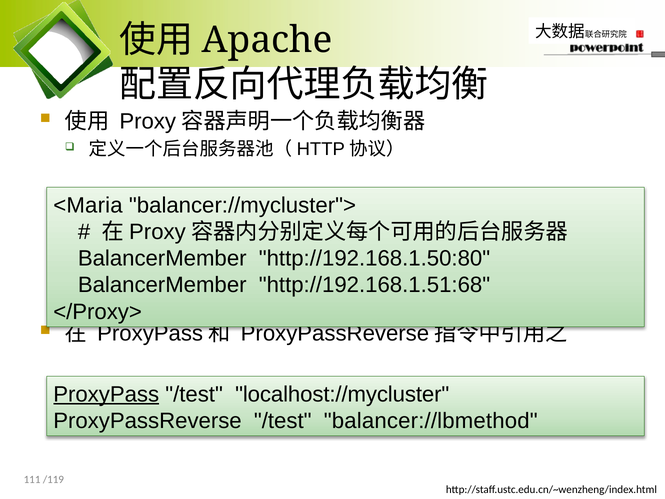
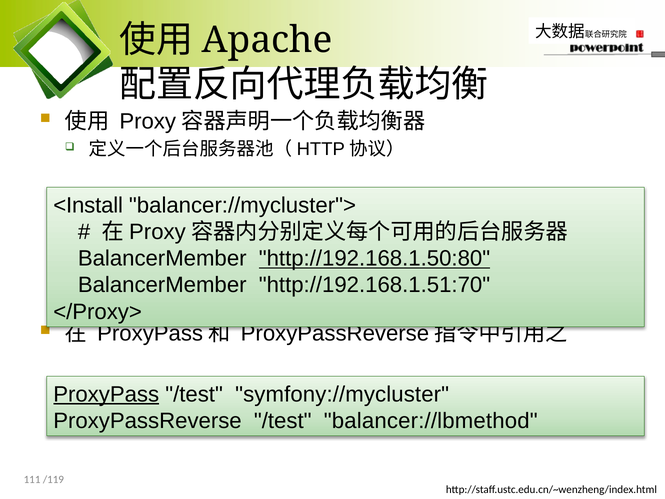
<Maria: <Maria -> <Install (88, 205)
http://192.168.1.50:80 underline: none -> present (374, 258)
http://192.168.1.51:68: http://192.168.1.51:68 -> http://192.168.1.51:70 (374, 285)
localhost://mycluster: localhost://mycluster -> symfony://mycluster (342, 394)
